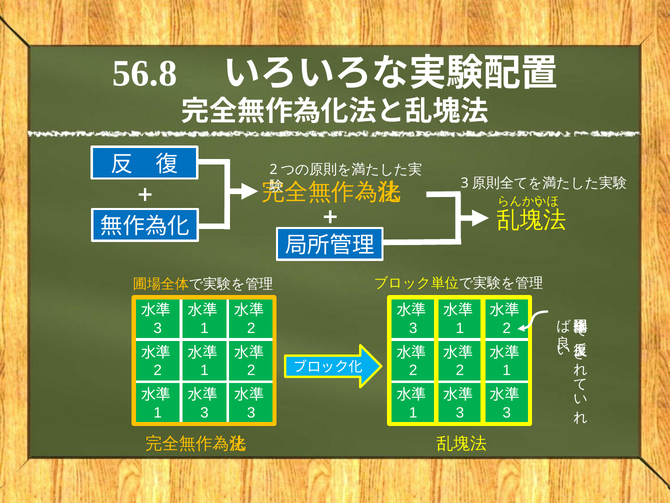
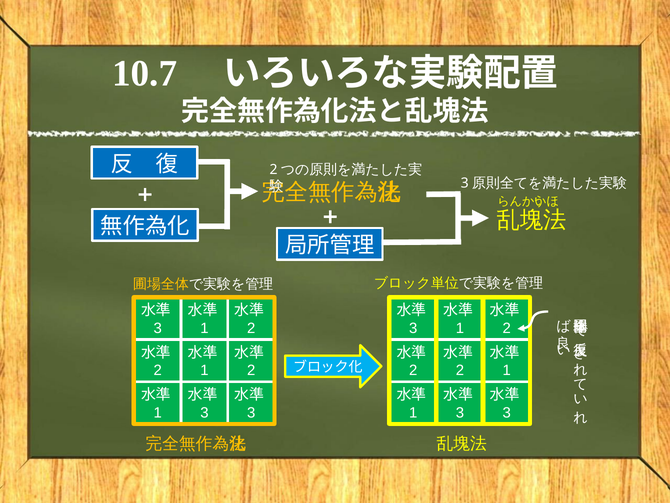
56.8: 56.8 -> 10.7 (145, 73)
